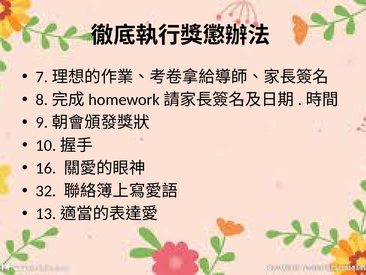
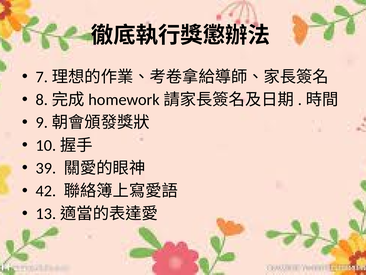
16: 16 -> 39 (46, 168)
32: 32 -> 42 (46, 191)
